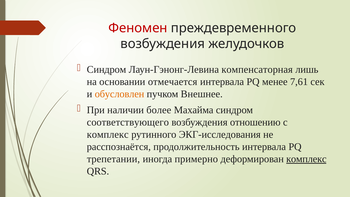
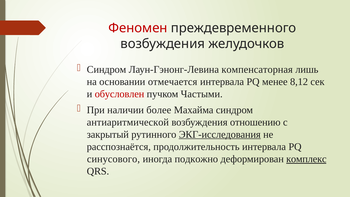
7,61: 7,61 -> 8,12 (299, 82)
обусловлен colour: orange -> red (120, 94)
Внешнее: Внешнее -> Частыми (202, 94)
соответствующего: соответствующего -> антиаритмической (128, 122)
комплекс: комплекс -> закрытый (108, 134)
ЭКГ-исследования underline: none -> present (220, 134)
трепетании: трепетании -> синусового (113, 159)
примерно: примерно -> подкожно (196, 159)
